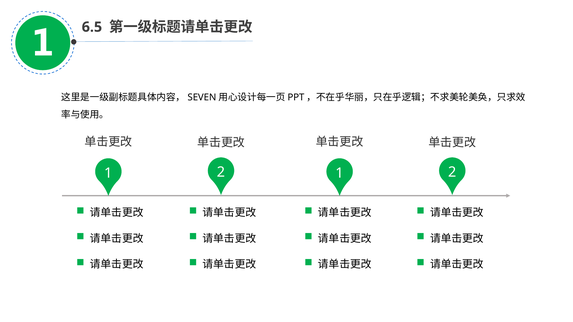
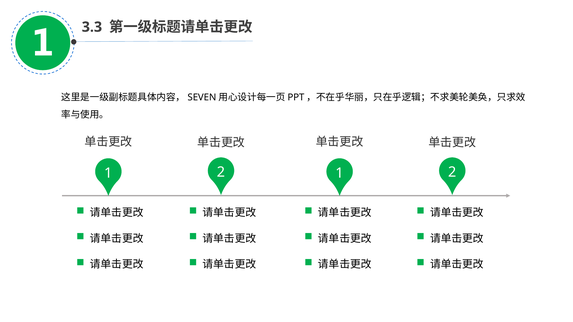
6.5: 6.5 -> 3.3 (92, 27)
